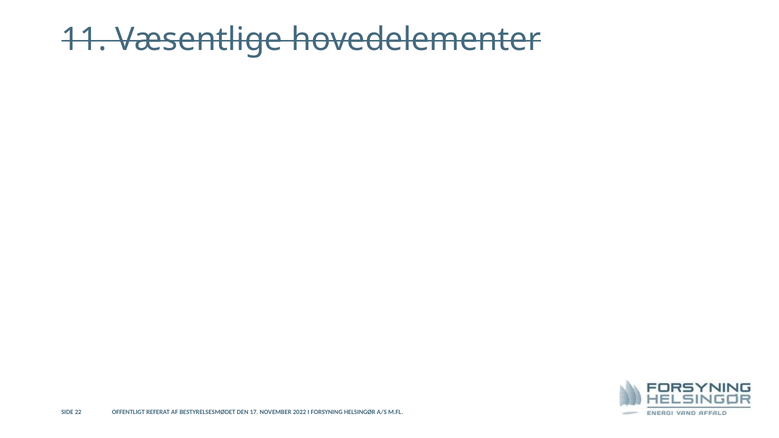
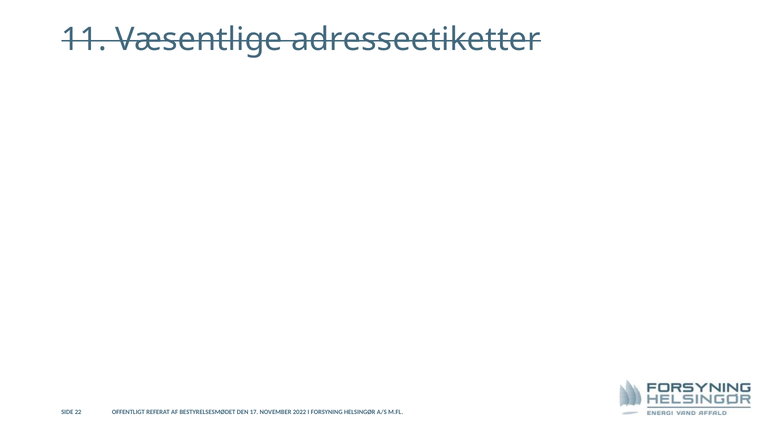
hovedelementer: hovedelementer -> adresseetiketter (416, 40)
